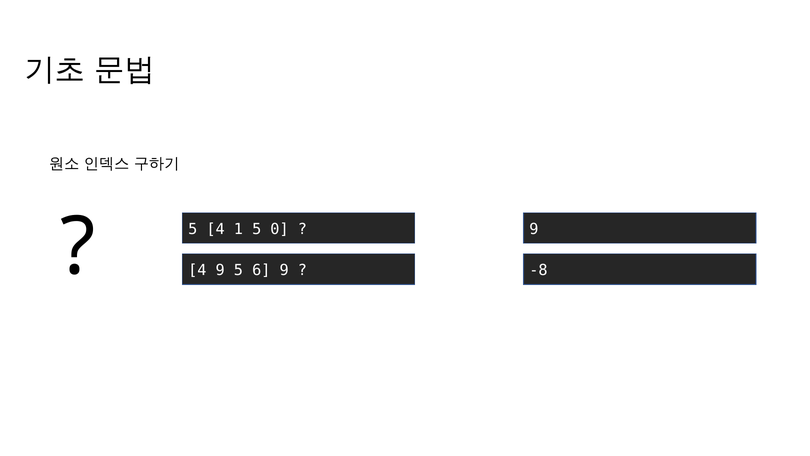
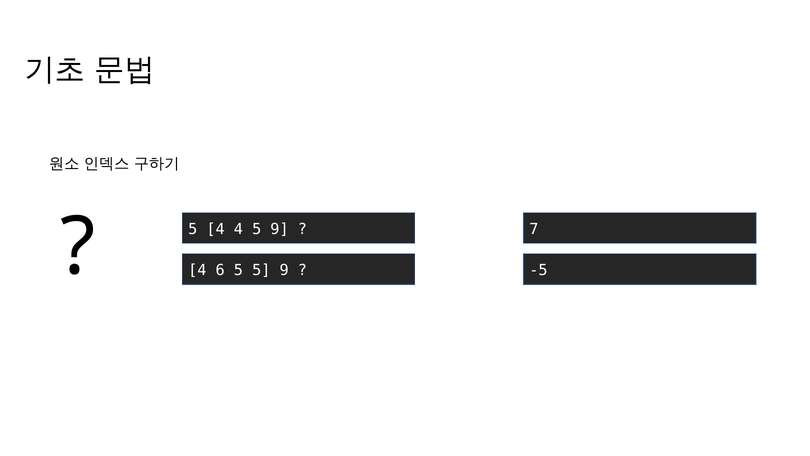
4 1: 1 -> 4 (238, 229)
0: 0 -> 9 (280, 229)
9: 9 -> 7 (534, 229)
4 9: 9 -> 6 (220, 270)
5 6: 6 -> 5 (261, 270)
-8: -8 -> -5 (538, 270)
